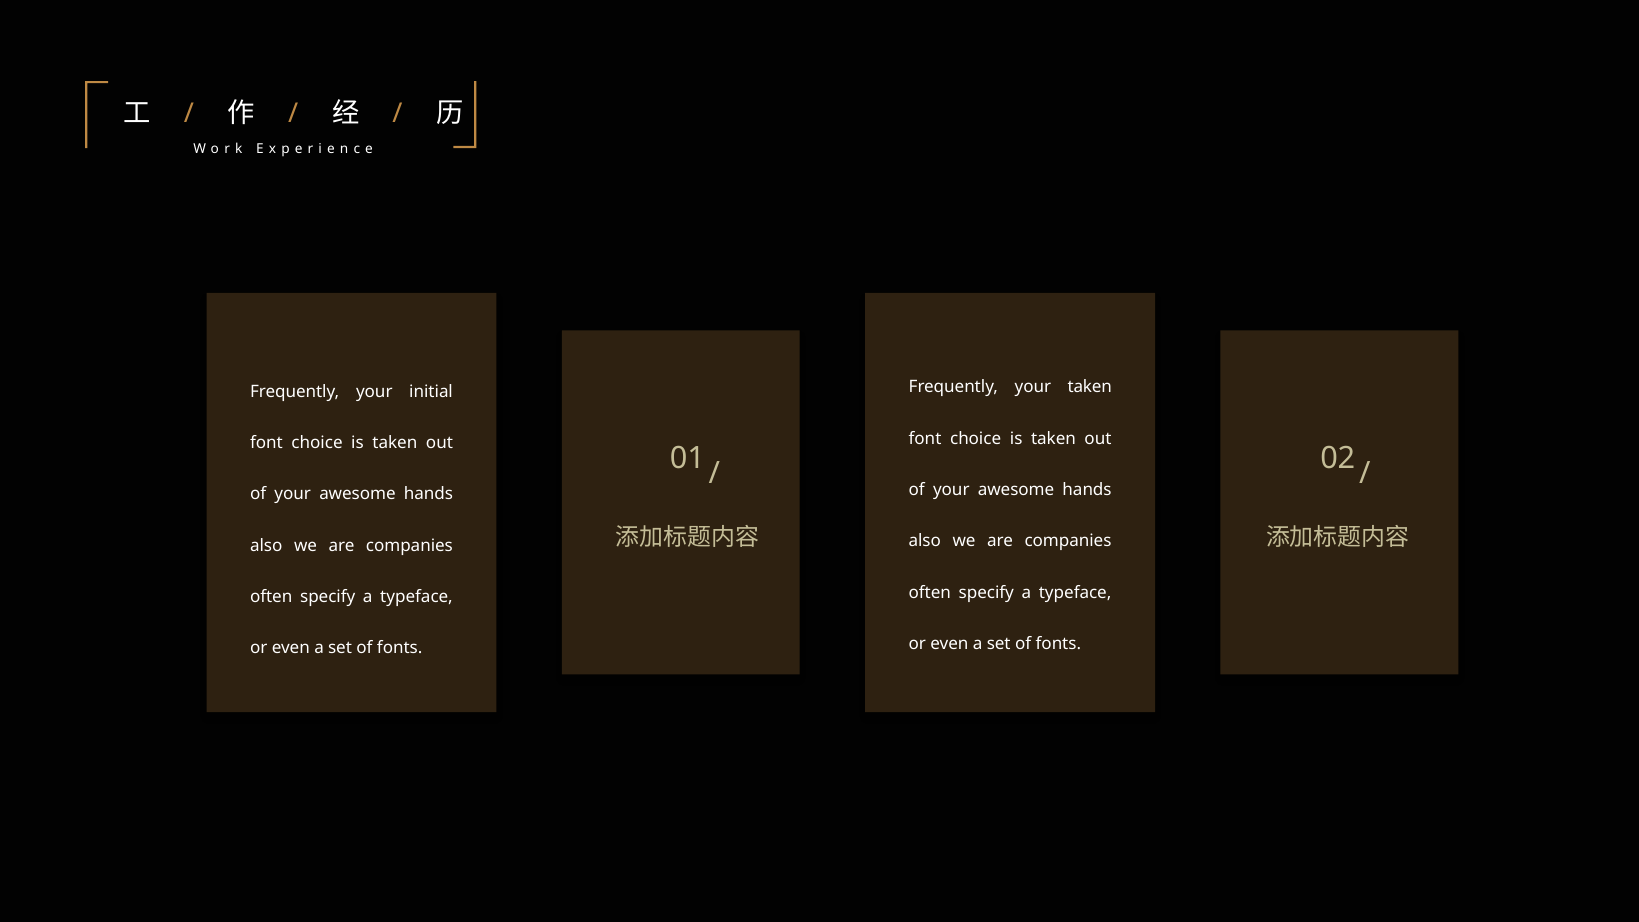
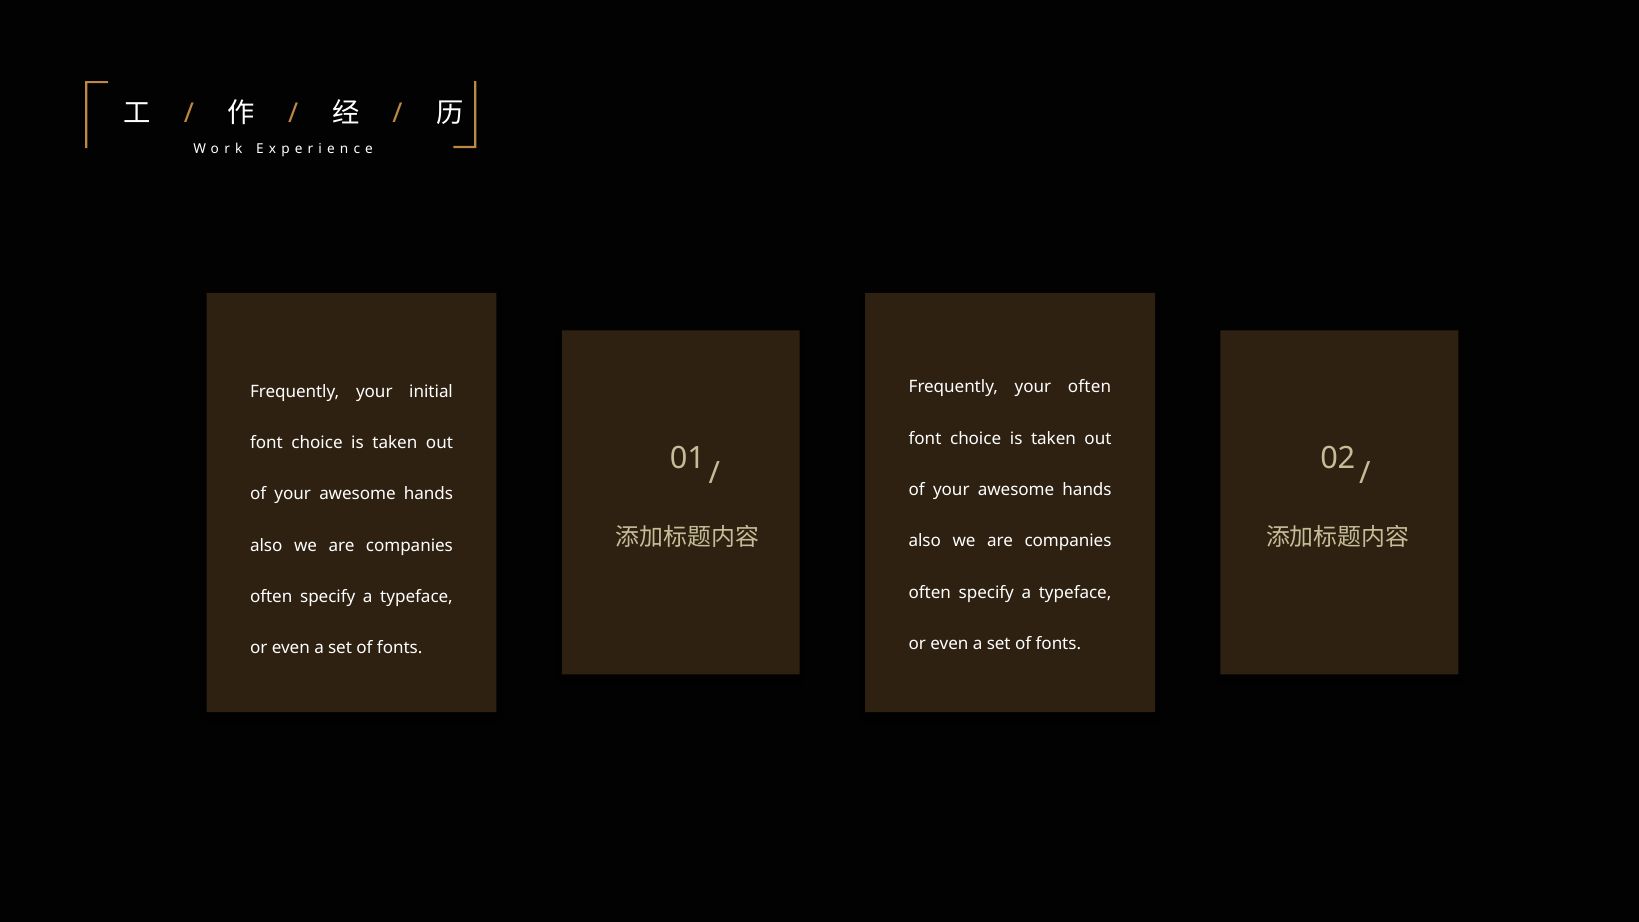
your taken: taken -> often (1090, 387)
